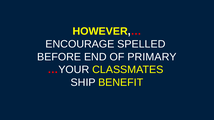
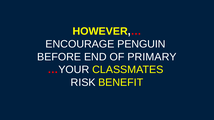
SPELLED: SPELLED -> PENGUIN (141, 44)
SHIP: SHIP -> RISK (83, 83)
